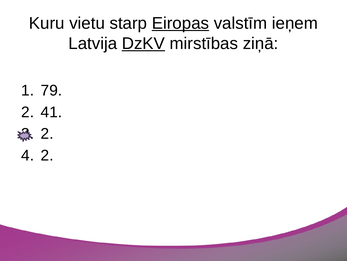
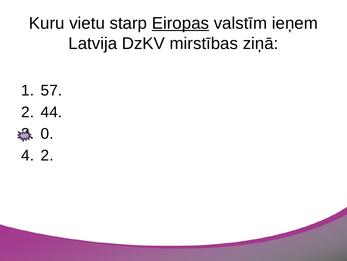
DzKV underline: present -> none (143, 43)
79: 79 -> 57 (51, 90)
41: 41 -> 44 (51, 112)
2: 2 -> 0 (47, 133)
